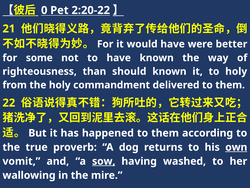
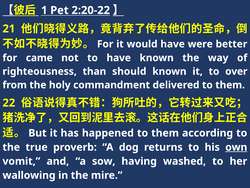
0: 0 -> 1 (44, 10)
some: some -> came (39, 58)
to holy: holy -> over (236, 71)
sow underline: present -> none (104, 161)
